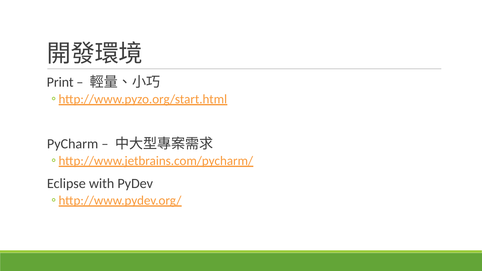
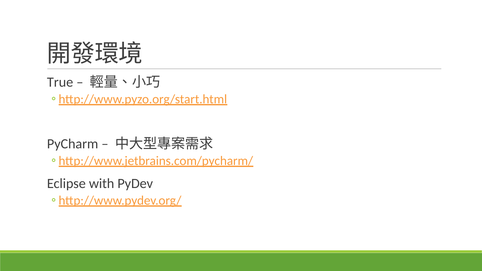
Print: Print -> True (60, 82)
